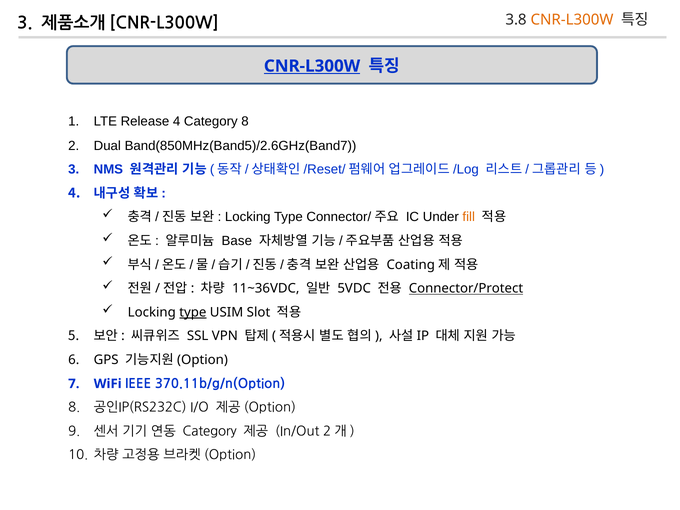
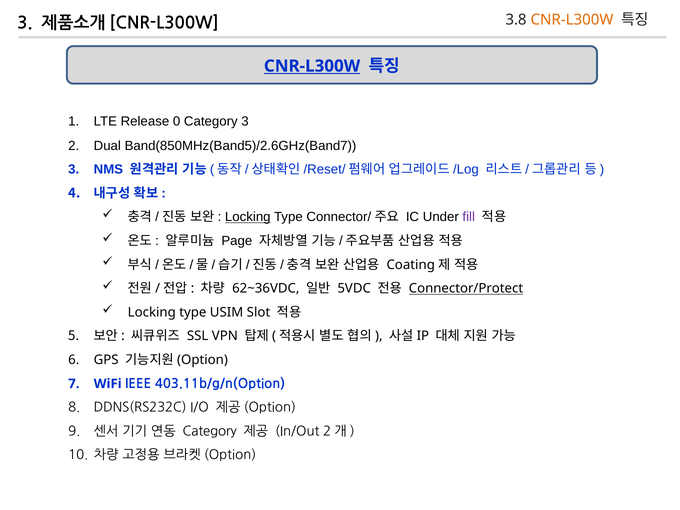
Release 4: 4 -> 0 (177, 121)
Category 8: 8 -> 3 (245, 121)
Locking underline: none -> present (248, 217)
fill colour: orange -> purple (469, 217)
Base: Base -> Page (237, 241)
11~36VDC: 11~36VDC -> 62~36VDC (266, 289)
type underline: present -> none (193, 312)
370.11b/g/n(Option: 370.11b/g/n(Option -> 403.11b/g/n(Option (220, 384)
공인IP(RS232C: 공인IP(RS232C -> DDNS(RS232C (140, 408)
